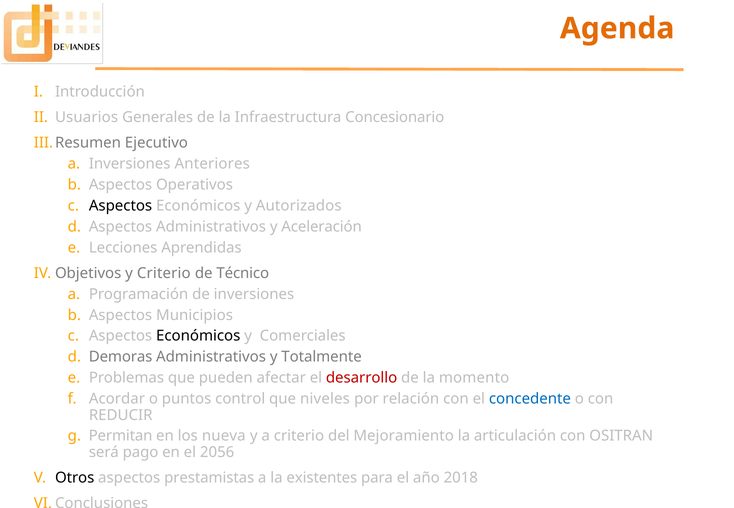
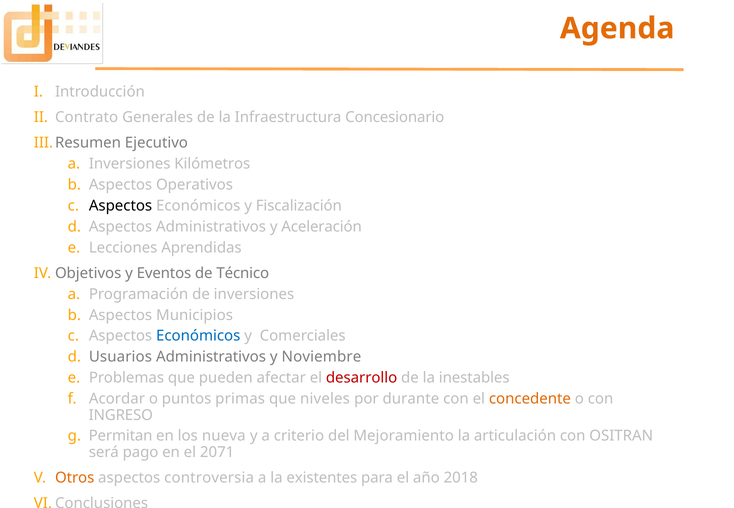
Usuarios: Usuarios -> Contrato (87, 117)
Anteriores: Anteriores -> Kilómetros (212, 164)
Autorizados: Autorizados -> Fiscalización (299, 206)
y Criterio: Criterio -> Eventos (164, 273)
Económicos colour: black -> blue (198, 336)
Demoras: Demoras -> Usuarios (120, 357)
Totalmente: Totalmente -> Noviembre (321, 357)
momento: momento -> inestables (474, 378)
control: control -> primas (240, 399)
relación: relación -> durante (411, 399)
concedente colour: blue -> orange (530, 399)
REDUCIR: REDUCIR -> INGRESO (121, 415)
2056: 2056 -> 2071 (217, 452)
Otros colour: black -> orange (75, 478)
prestamistas: prestamistas -> controversia (209, 478)
